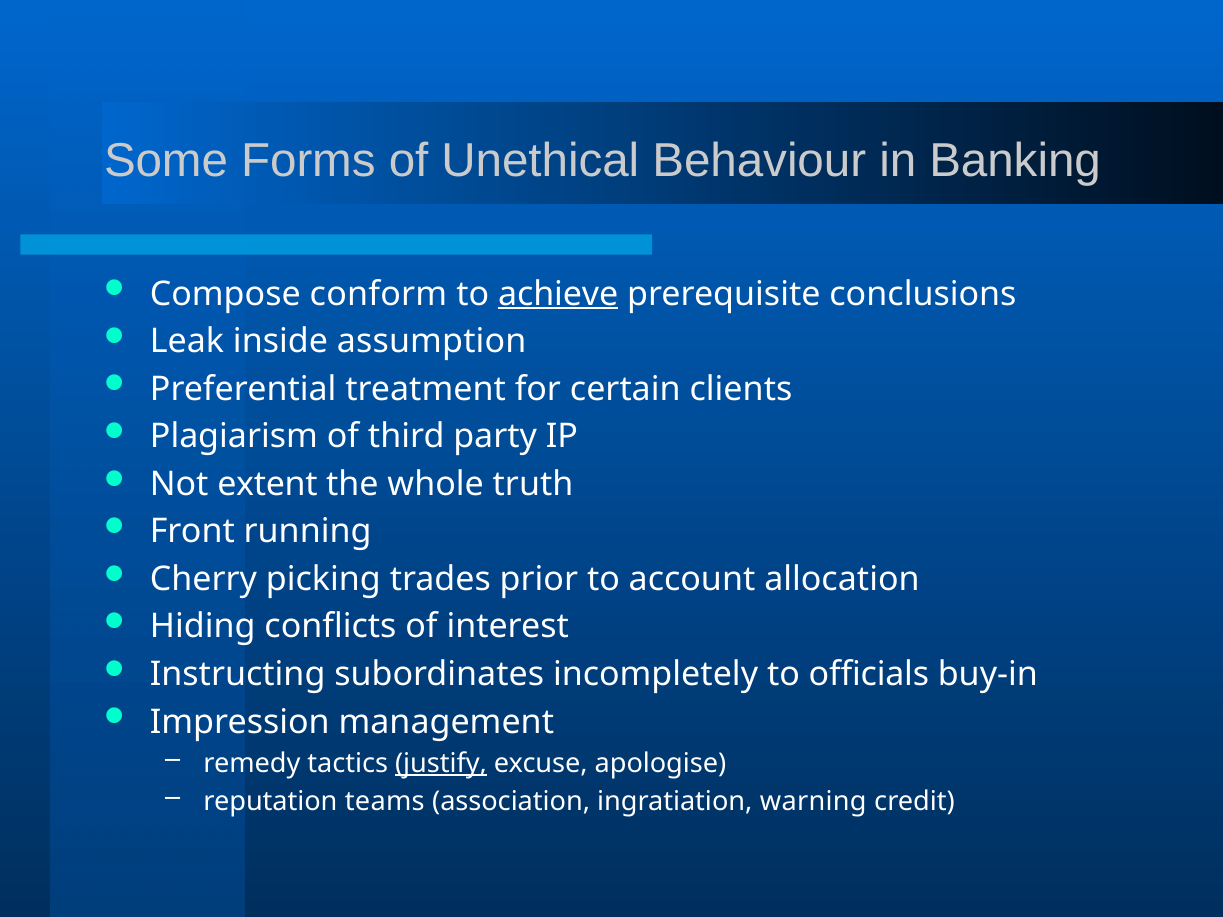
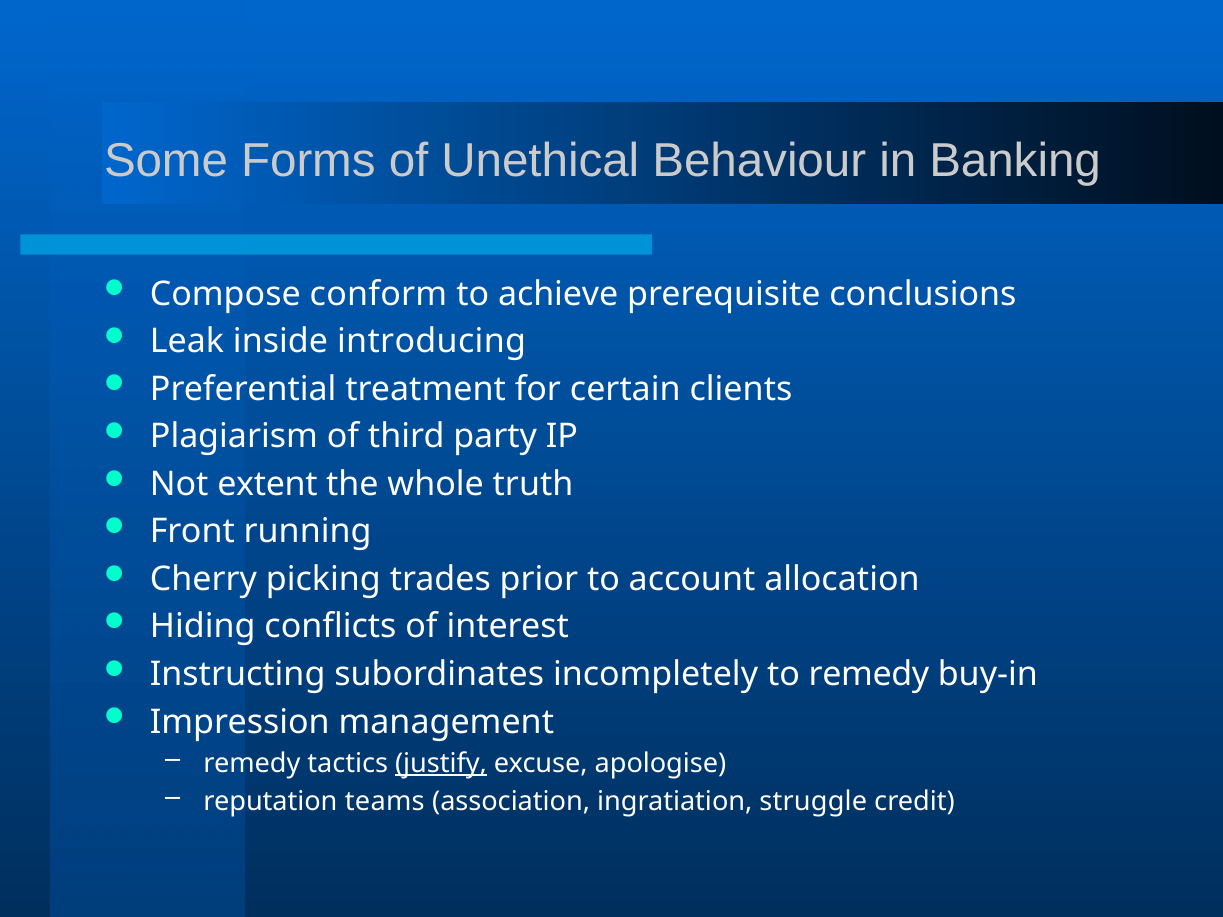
achieve underline: present -> none (558, 294)
assumption: assumption -> introducing (432, 341)
to officials: officials -> remedy (869, 674)
warning: warning -> struggle (813, 802)
